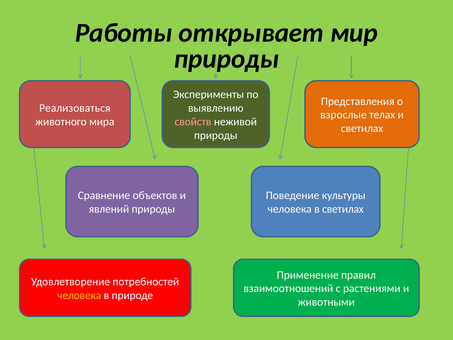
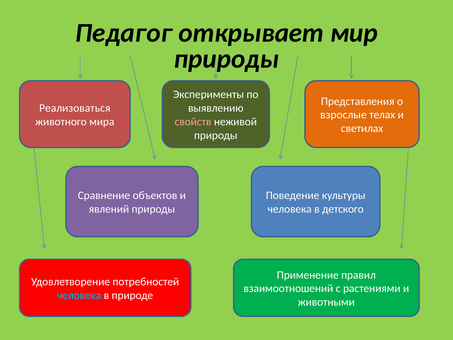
Работы: Работы -> Педагог (124, 33)
в светилах: светилах -> детского (343, 209)
человека colour: yellow -> light blue (79, 295)
